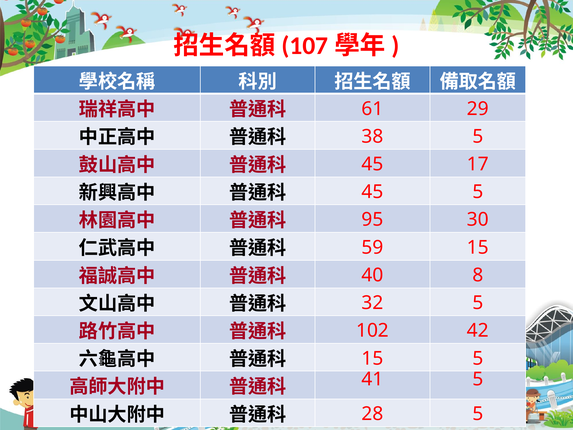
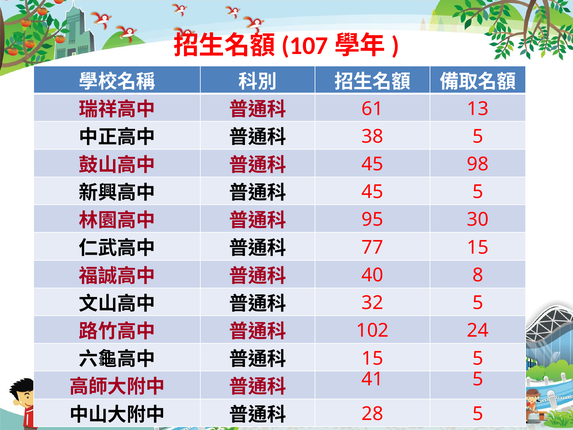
29: 29 -> 13 (478, 109)
17: 17 -> 98 (478, 164)
59: 59 -> 77 (373, 247)
42: 42 -> 24 (478, 330)
5 24: 24 -> 45 (534, 410)
